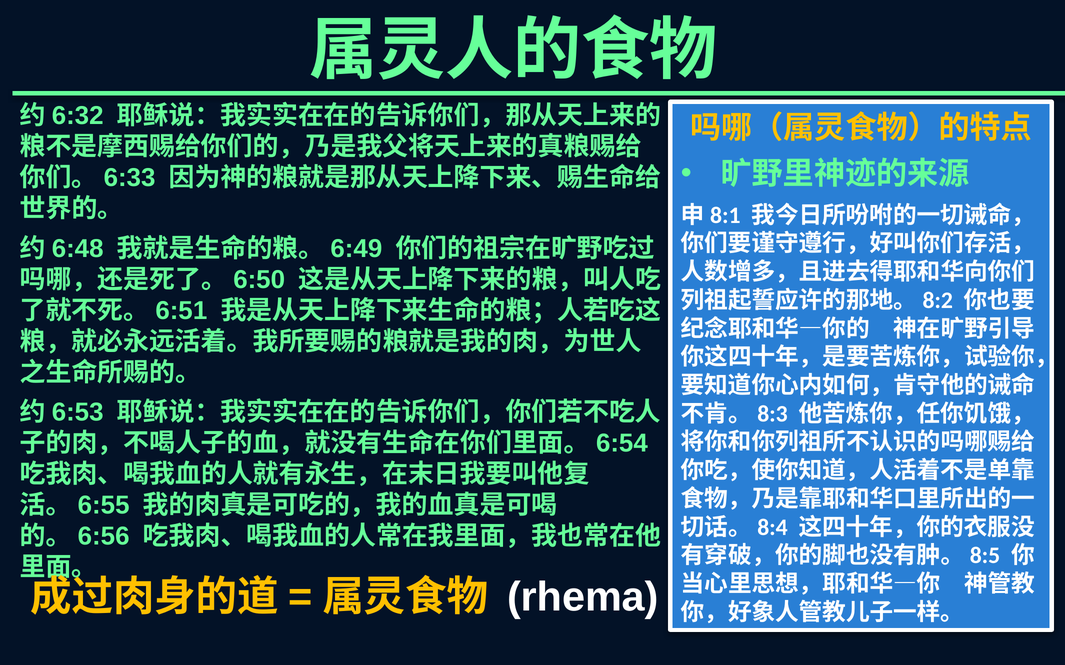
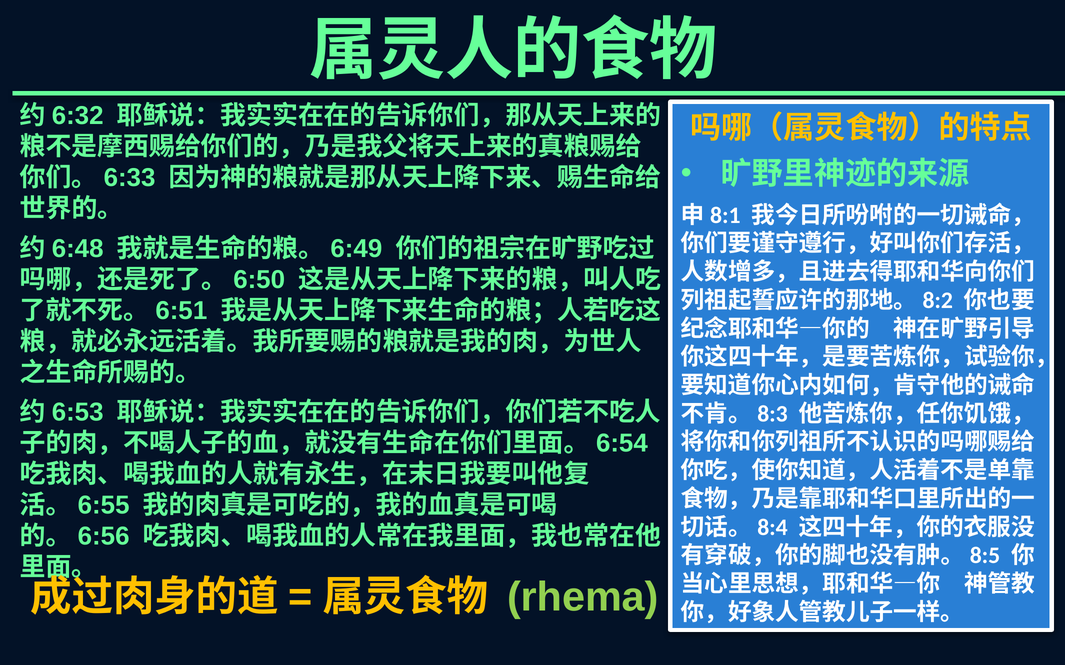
rhema colour: white -> light green (583, 598)
